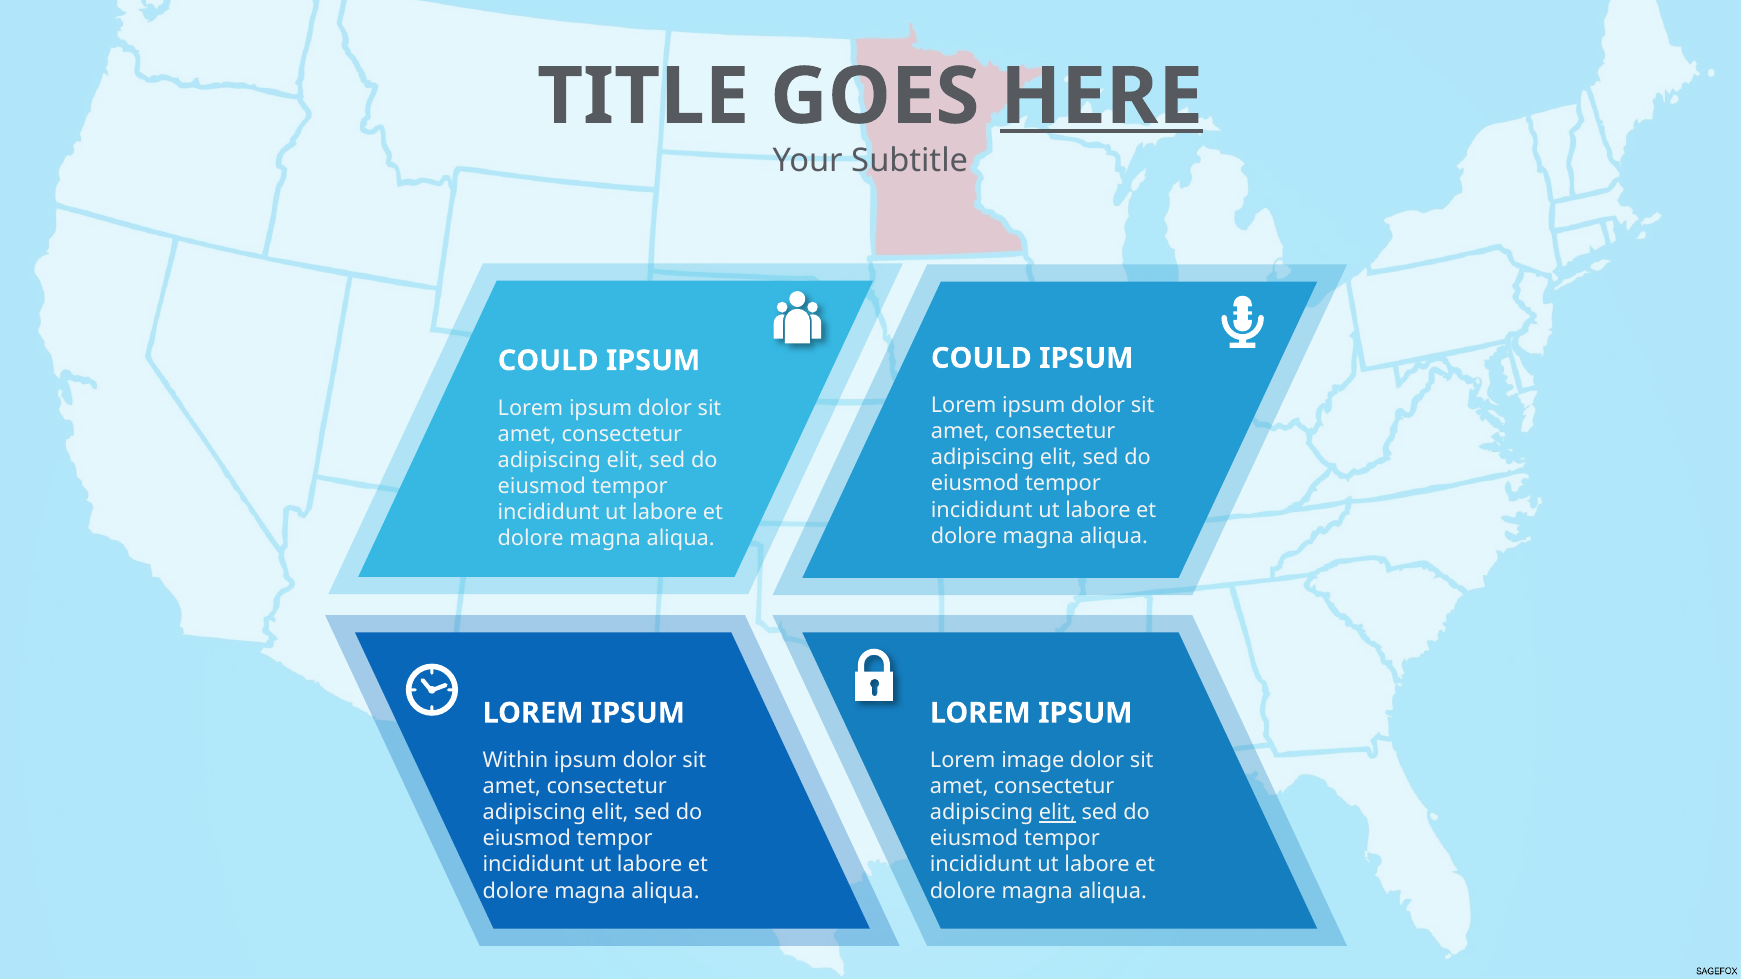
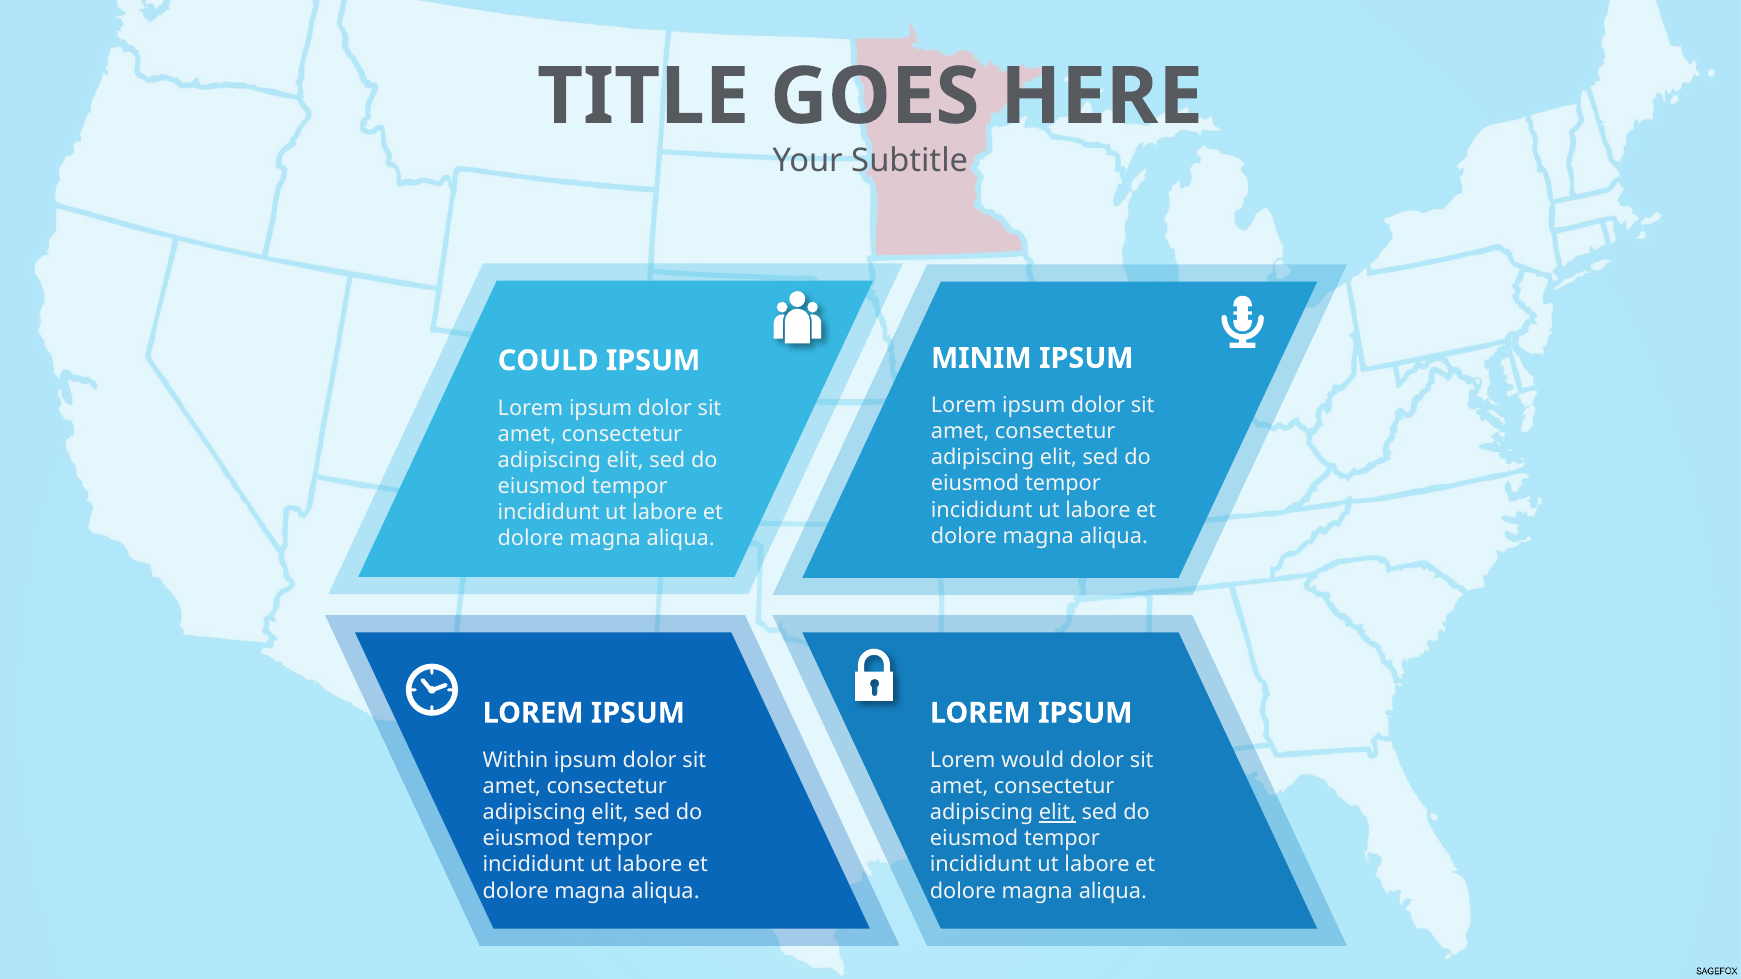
HERE underline: present -> none (1102, 97)
COULD: COULD -> MINIM (981, 358)
image: image -> would (1033, 761)
